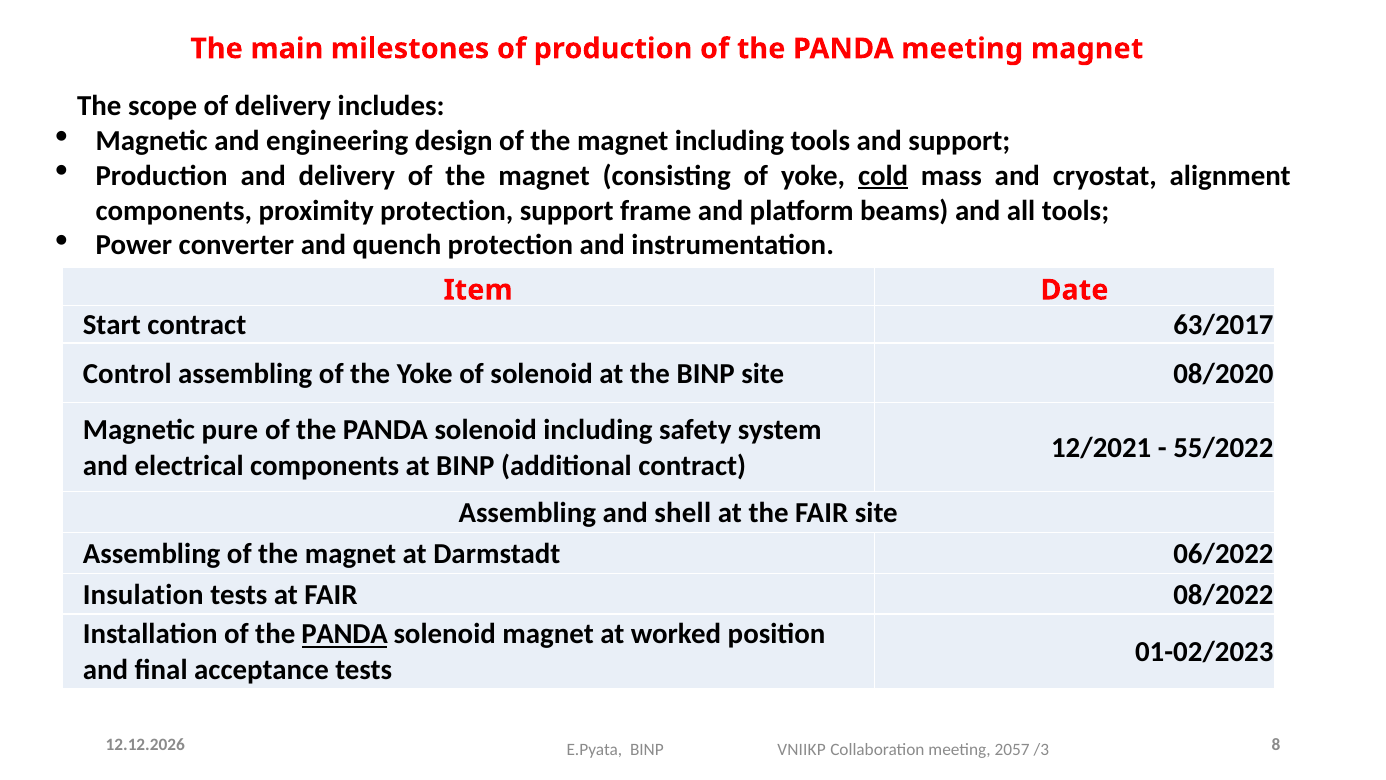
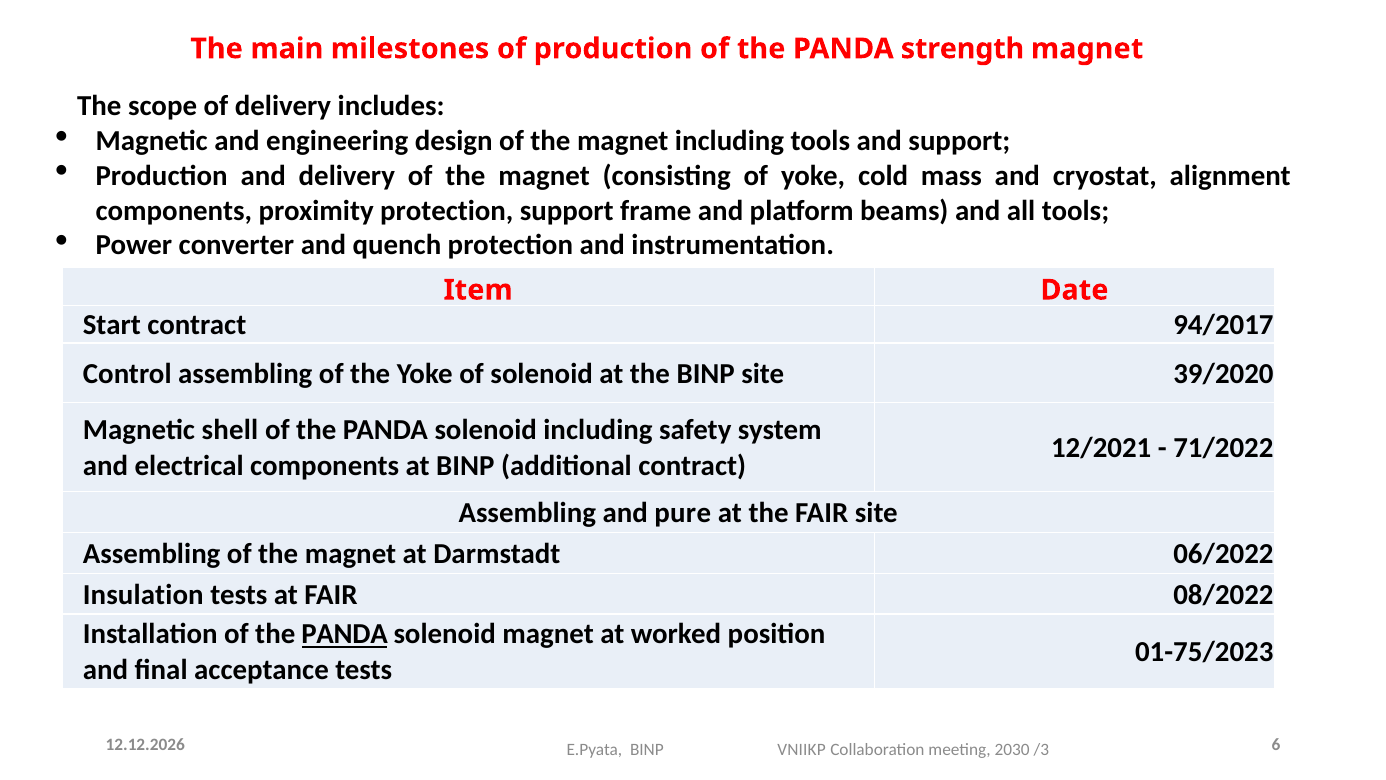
PANDA meeting: meeting -> strength (962, 49)
cold underline: present -> none (883, 176)
63/2017: 63/2017 -> 94/2017 (1223, 325)
08/2020: 08/2020 -> 39/2020 (1223, 373)
pure: pure -> shell (230, 430)
55/2022: 55/2022 -> 71/2022 (1223, 448)
shell: shell -> pure (683, 513)
01-02/2023: 01-02/2023 -> 01-75/2023 (1204, 652)
2057: 2057 -> 2030 (1012, 750)
8: 8 -> 6 (1276, 744)
